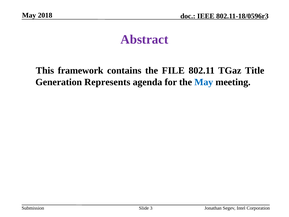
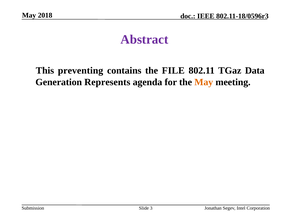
framework: framework -> preventing (81, 71)
Title: Title -> Data (255, 71)
May colour: blue -> orange (204, 82)
